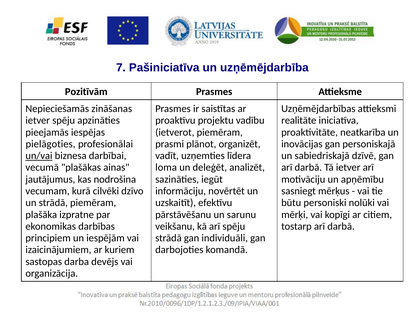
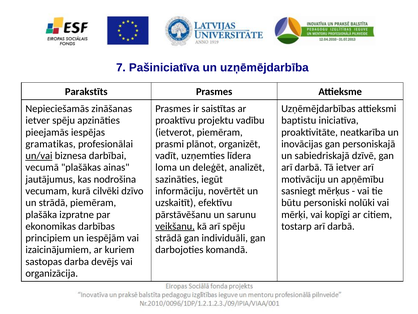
Pozitīvām: Pozitīvām -> Parakstīts (86, 92)
realitāte: realitāte -> baptistu (299, 120)
pielāgoties: pielāgoties -> gramatikas (51, 144)
veikšanu underline: none -> present (175, 226)
